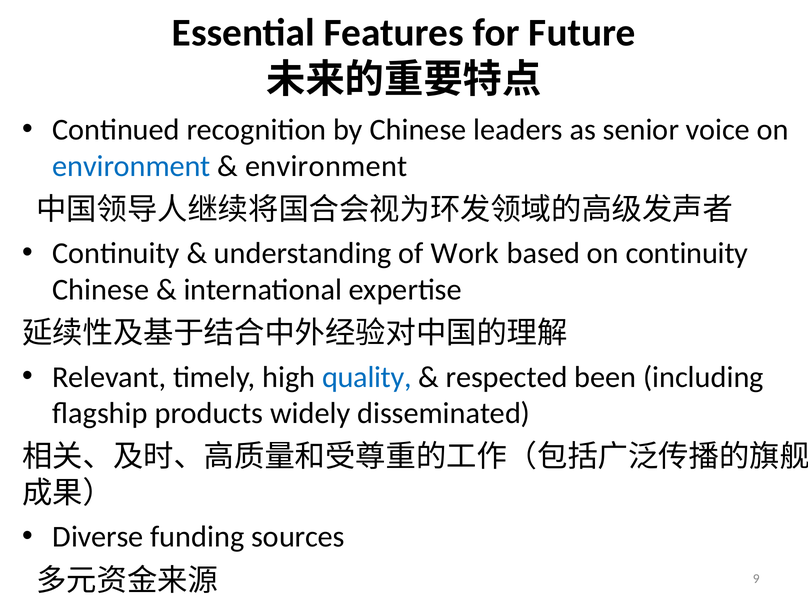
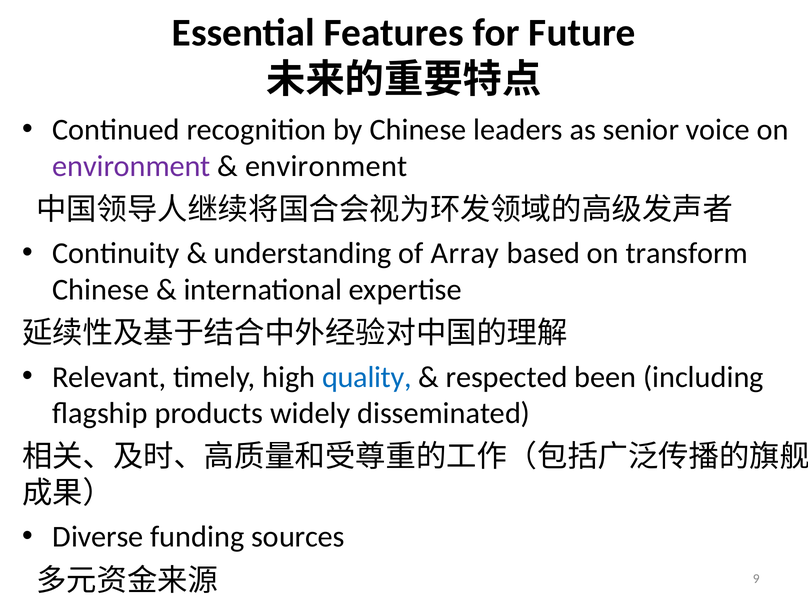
environment colour: blue -> purple (132, 166)
Work: Work -> Array (465, 253)
on continuity: continuity -> transform (687, 253)
